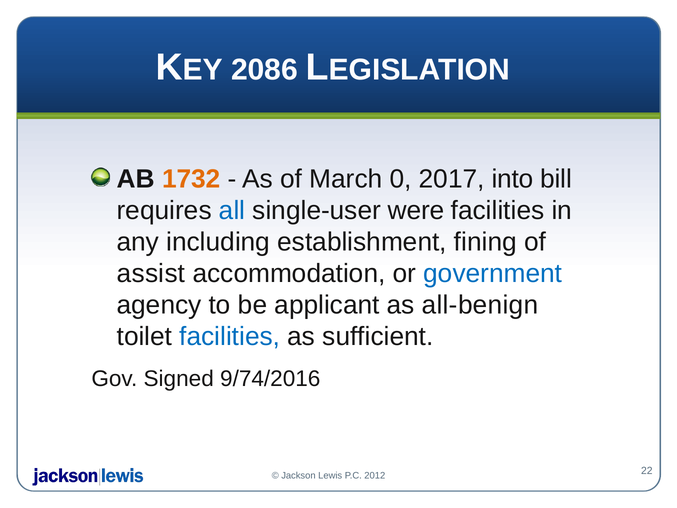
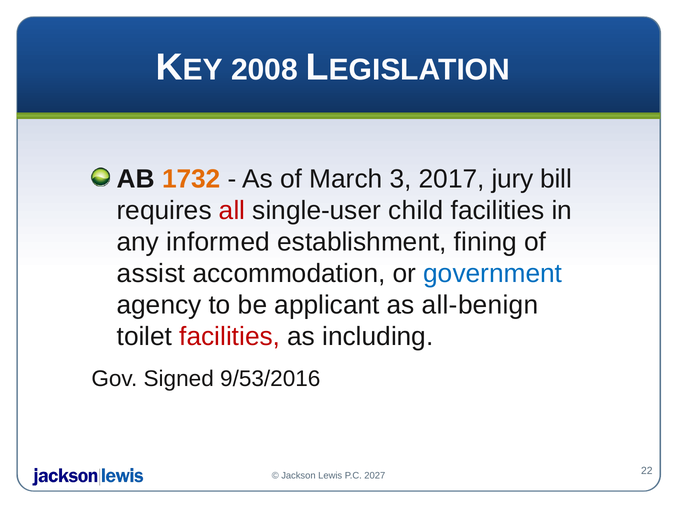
2086: 2086 -> 2008 (264, 70)
0: 0 -> 3 (401, 179)
into: into -> jury (512, 179)
all colour: blue -> red (232, 210)
were: were -> child (416, 210)
including: including -> informed (218, 242)
facilities colour: blue -> red (230, 337)
sufficient: sufficient -> including (378, 337)
9/74/2016: 9/74/2016 -> 9/53/2016 (270, 379)
2012: 2012 -> 2027 (375, 475)
